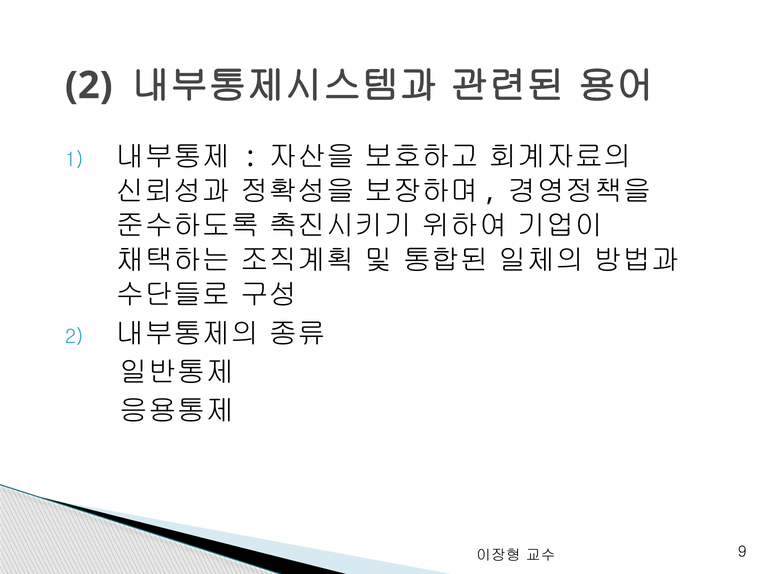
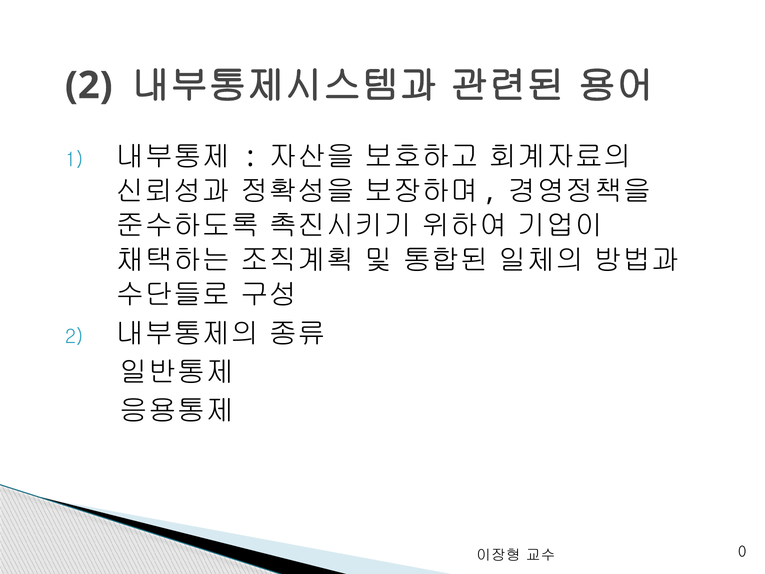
9: 9 -> 0 (742, 552)
